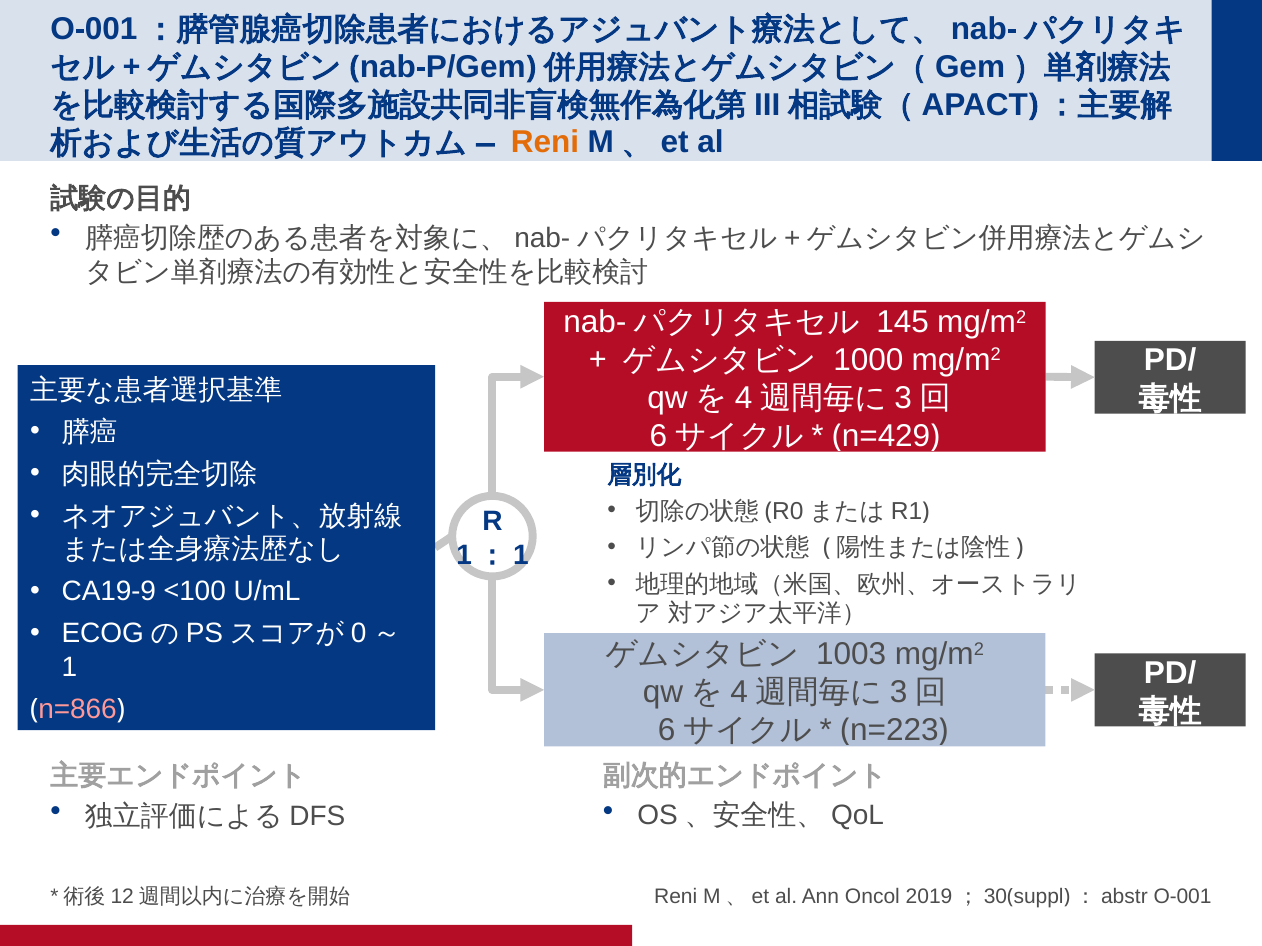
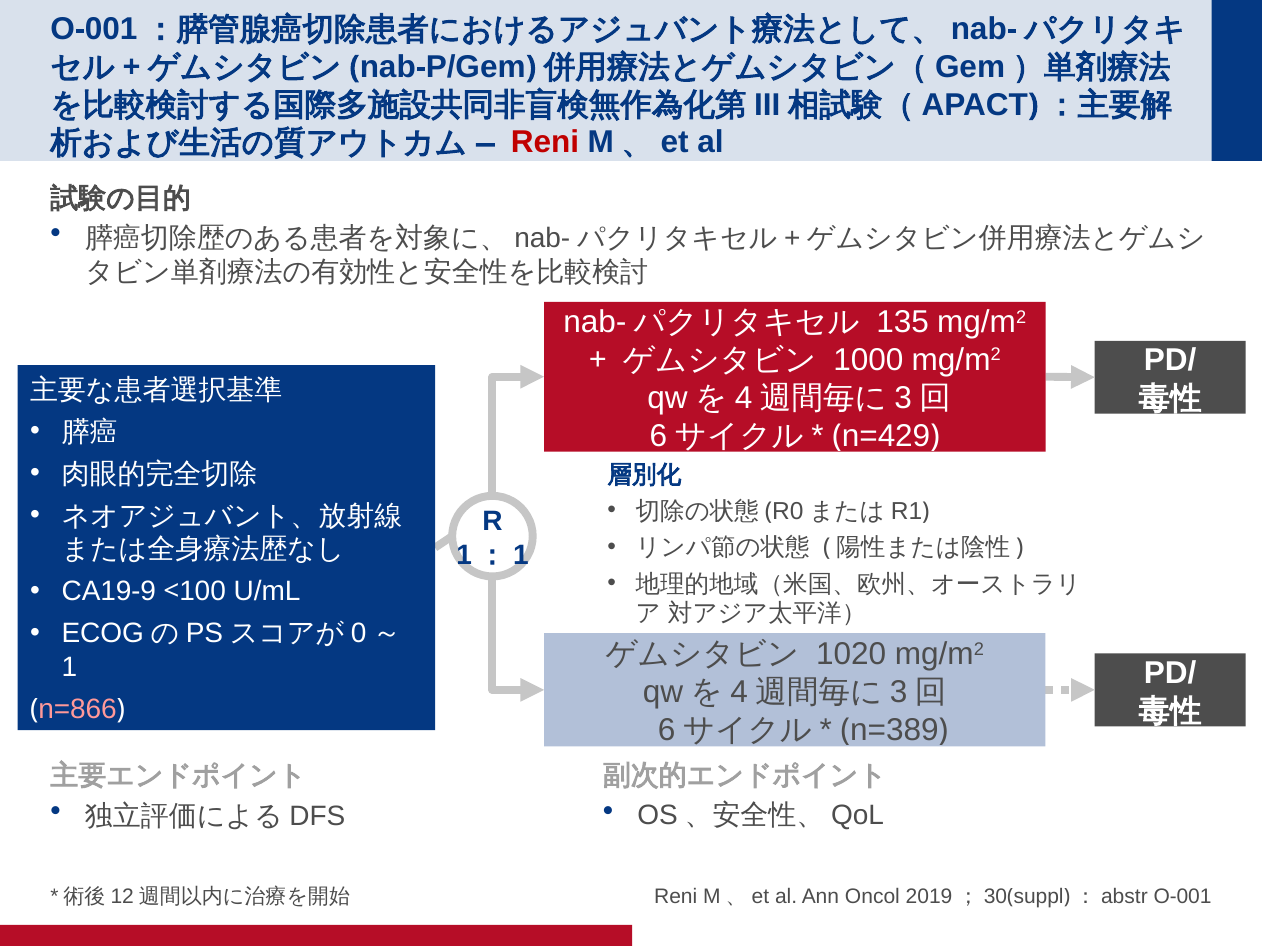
Reni colour: orange -> red (545, 143)
145: 145 -> 135 (903, 322)
1003: 1003 -> 1020 (851, 655)
n=223: n=223 -> n=389 (894, 730)
